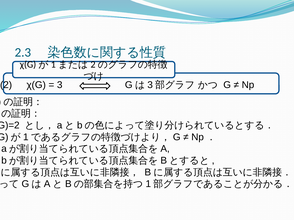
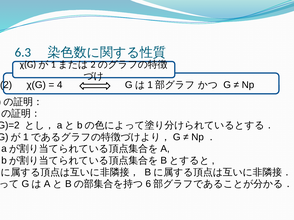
2.3: 2.3 -> 6.3 (23, 52)
3: 3 -> 4 (60, 85)
3: 3 -> 1 (150, 85)
1: 1 -> 6 (148, 184)
